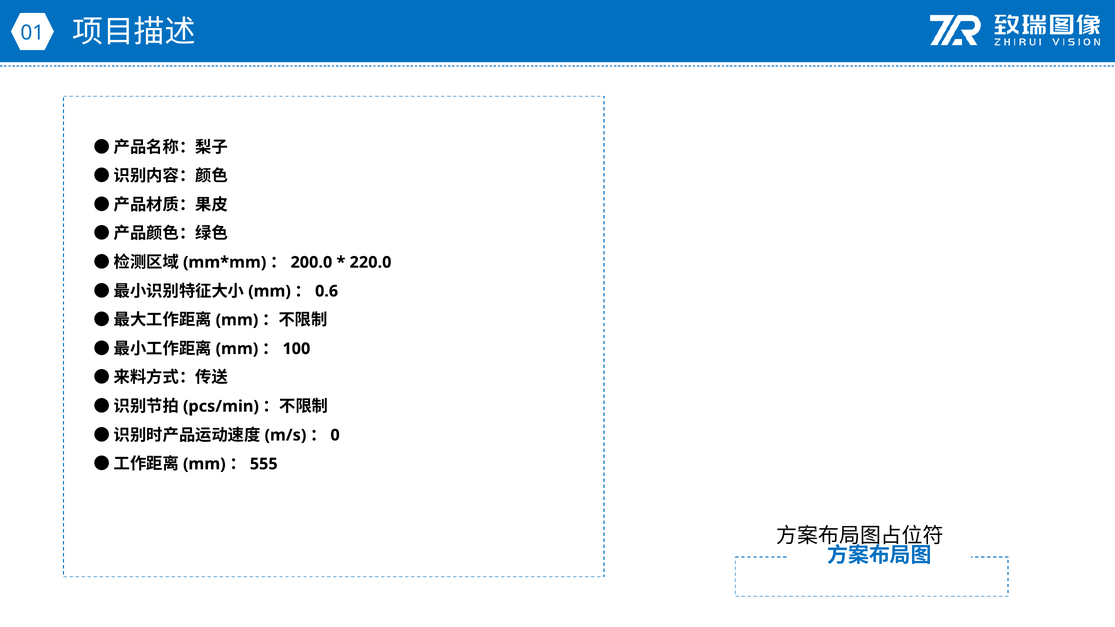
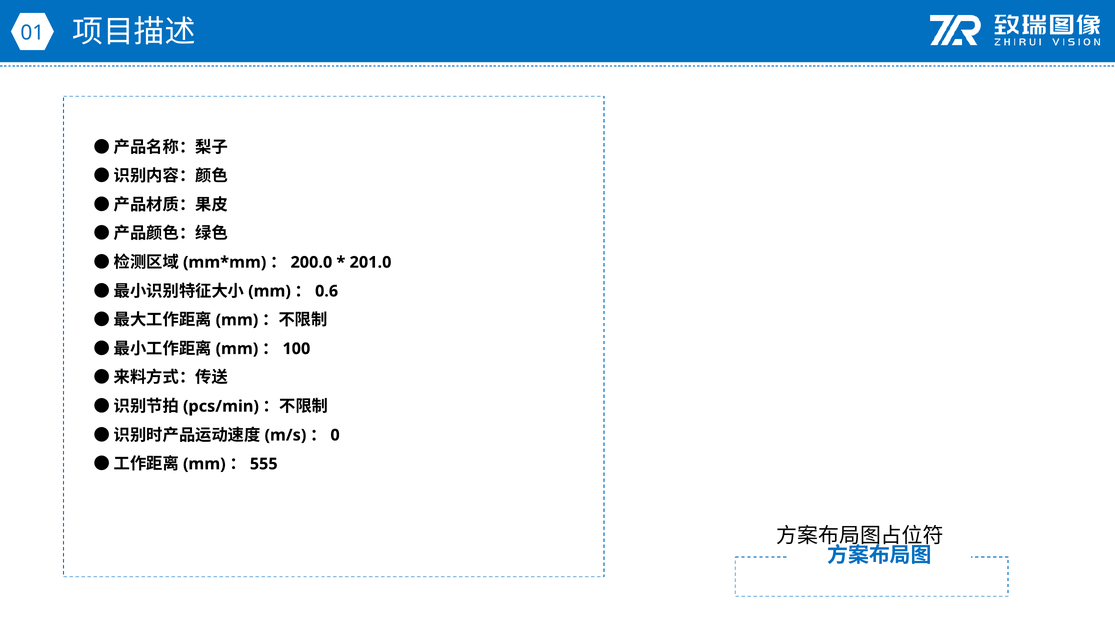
220.0: 220.0 -> 201.0 (371, 262)
